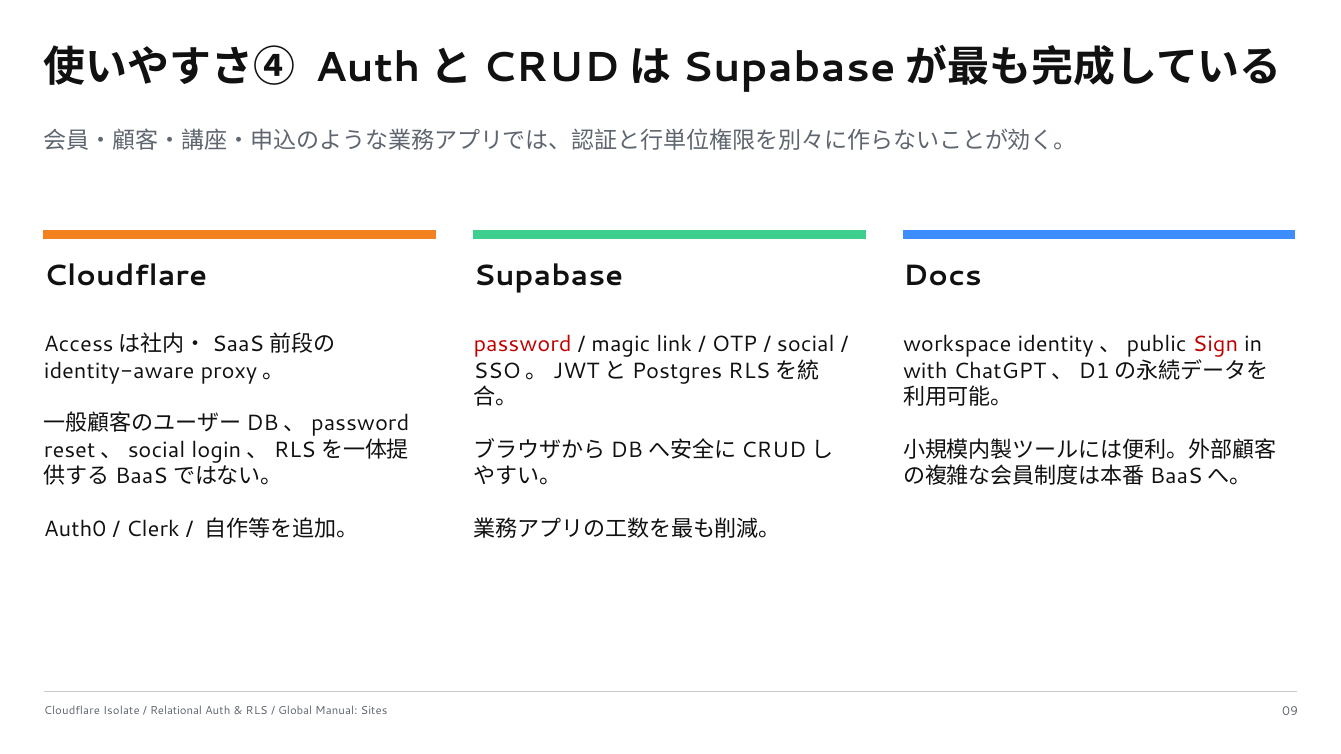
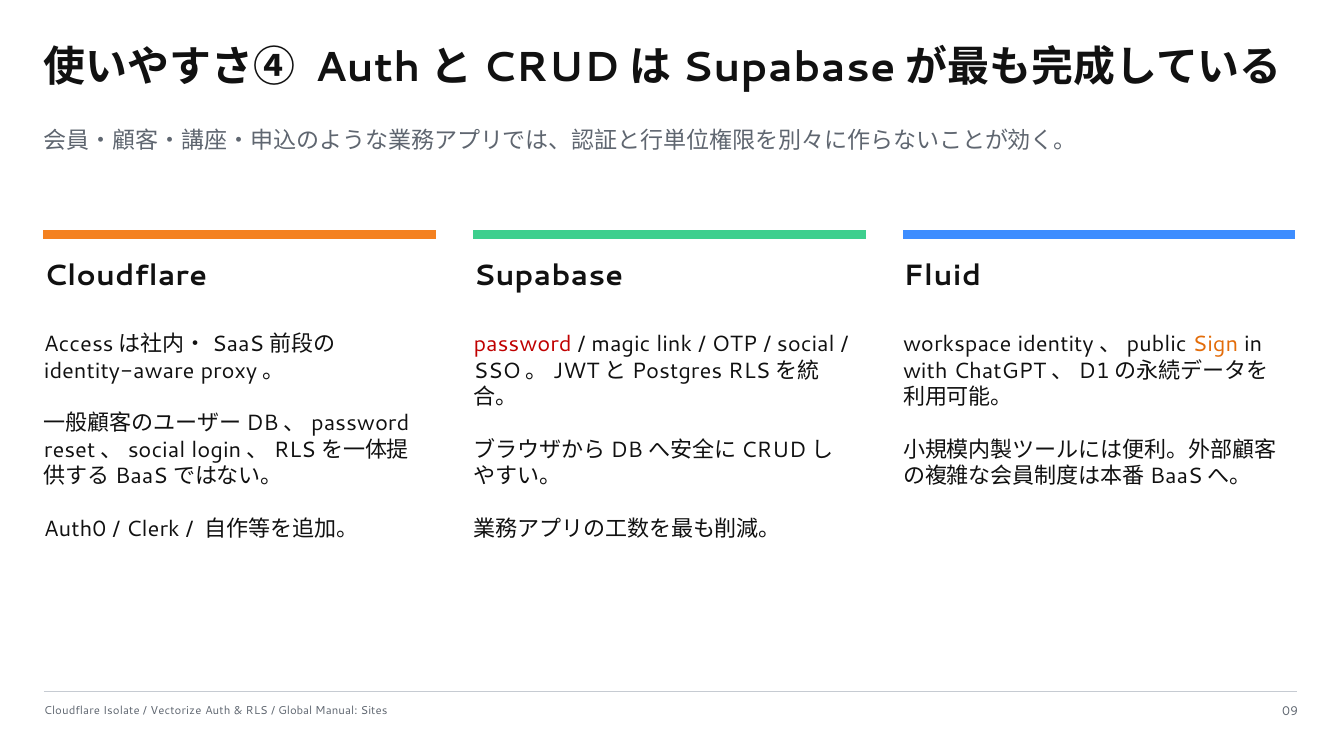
Docs: Docs -> Fluid (942, 276)
Sign colour: red -> orange (1215, 345)
Relational: Relational -> Vectorize (176, 711)
